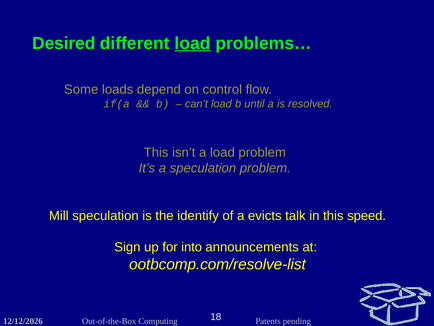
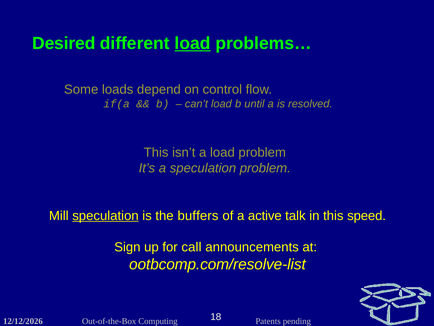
speculation underline: none -> present (105, 215)
identify: identify -> buffers (198, 215)
evicts: evicts -> active (265, 215)
into: into -> call (191, 247)
